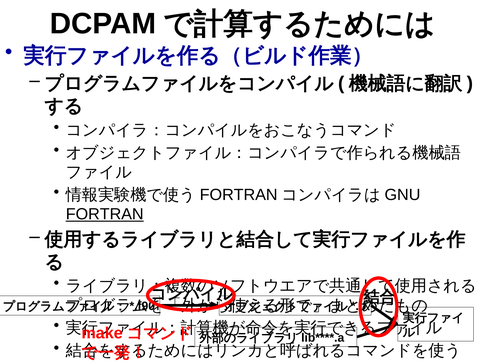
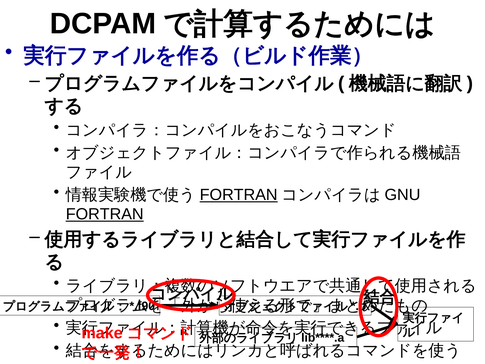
FORTRAN underline: none -> present (239, 195)
